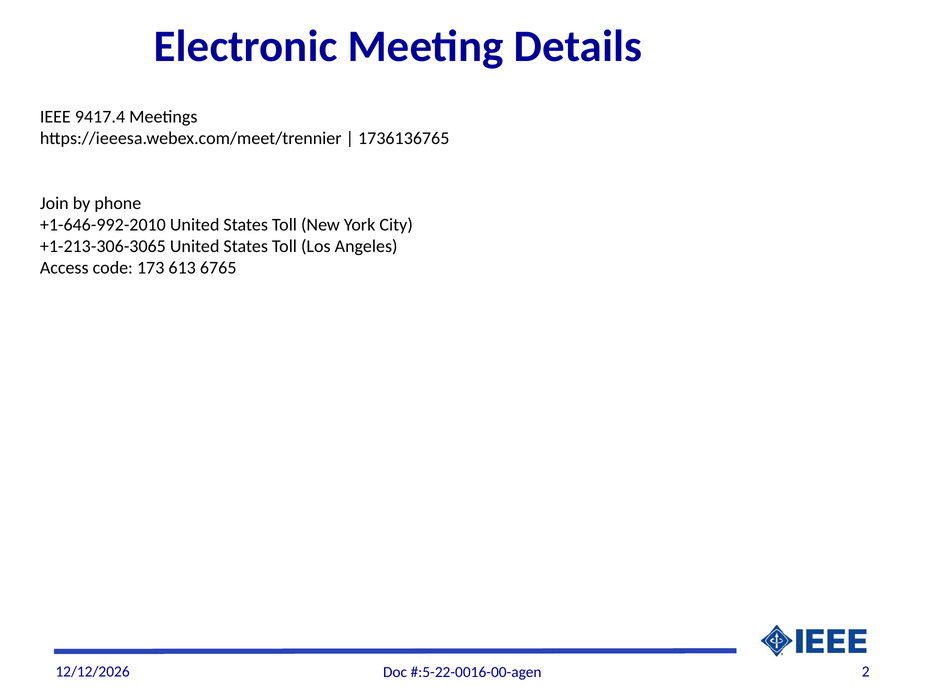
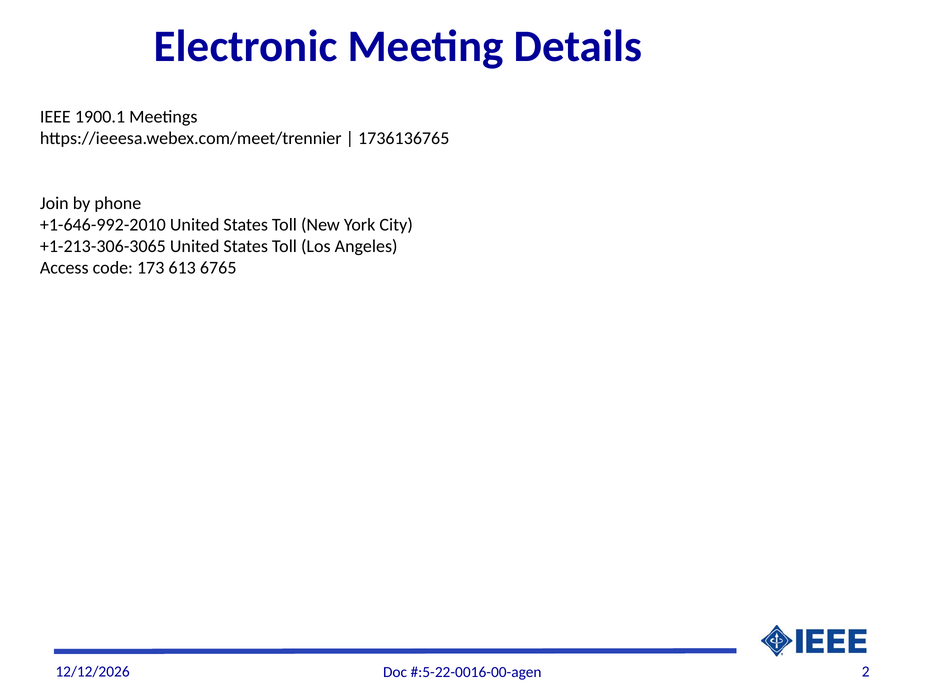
9417.4: 9417.4 -> 1900.1 (100, 117)
